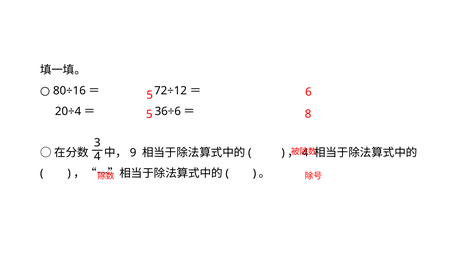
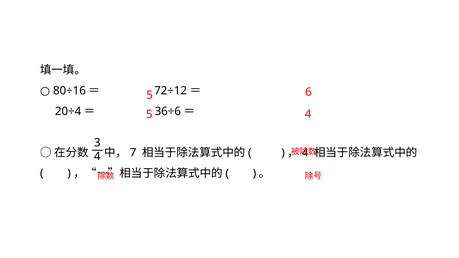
5 8: 8 -> 4 (308, 114)
9: 9 -> 7 (133, 153)
